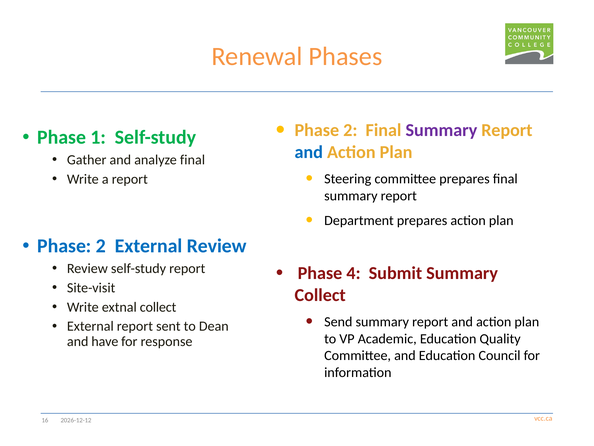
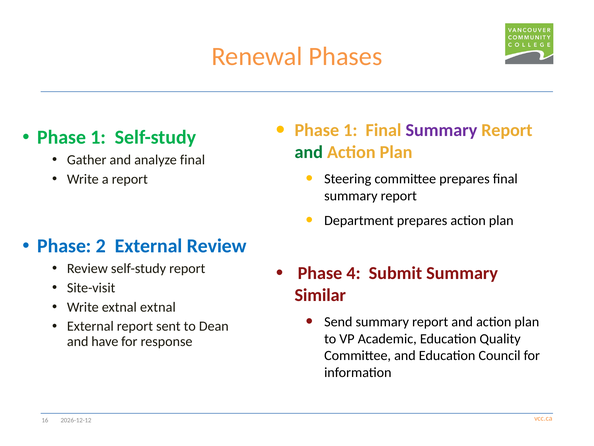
2: 2 -> 1 (350, 130)
and colour: blue -> green (309, 152)
Collect: Collect -> Similar (320, 295)
extnal collect: collect -> extnal (158, 307)
